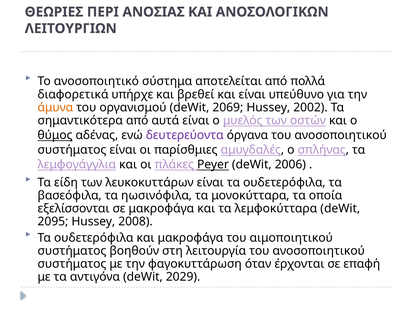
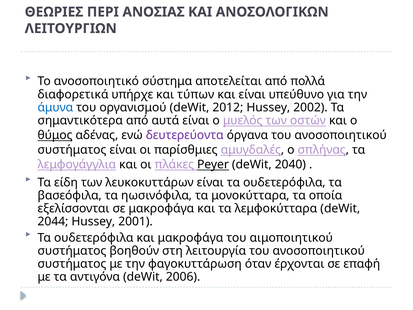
βρεθεί: βρεθεί -> τύπων (196, 94)
άμυνα colour: orange -> blue (55, 107)
2069: 2069 -> 2012 (228, 107)
2006: 2006 -> 2040 (290, 165)
2095: 2095 -> 2044 (53, 221)
2008: 2008 -> 2001 (135, 221)
2029: 2029 -> 2006 (183, 277)
